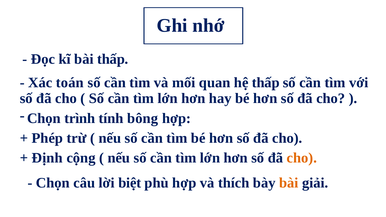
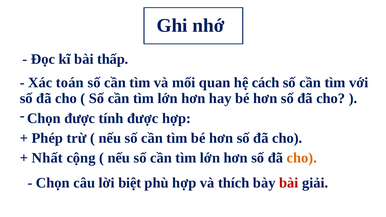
hệ thấp: thấp -> cách (266, 83)
Chọn trình: trình -> được (80, 119)
tính bông: bông -> được (143, 119)
Định: Định -> Nhất (47, 158)
bài colour: orange -> red (289, 183)
